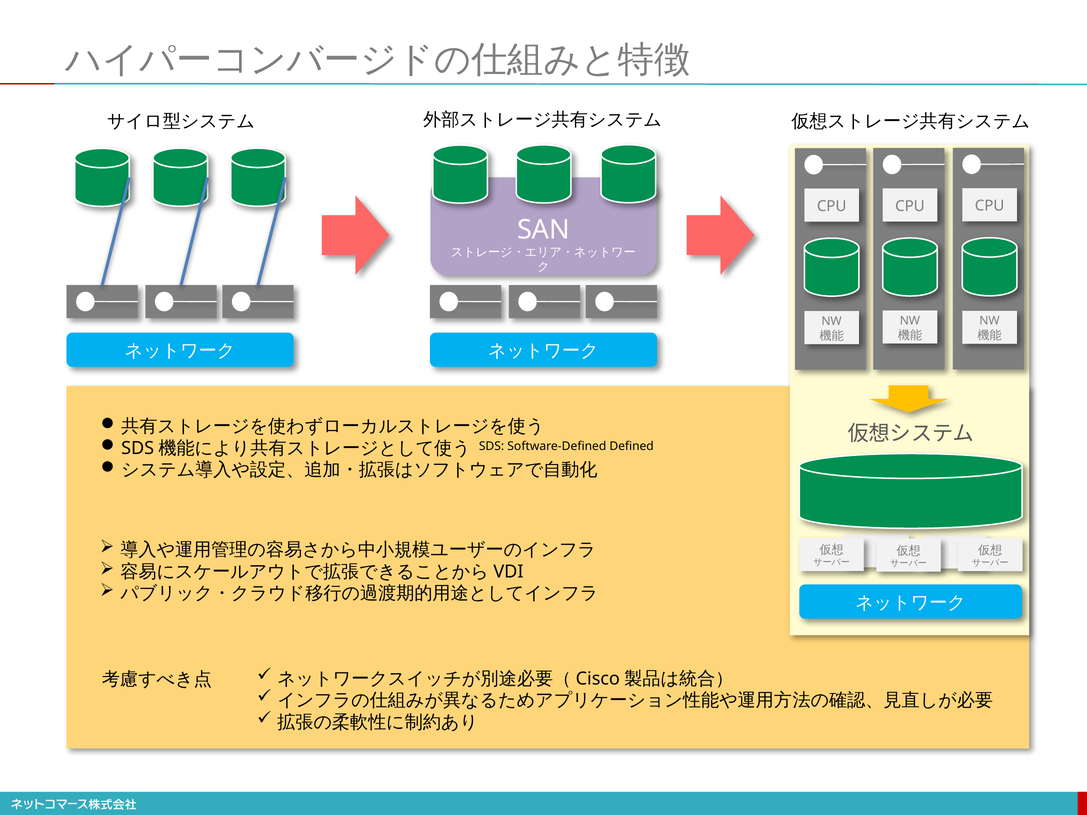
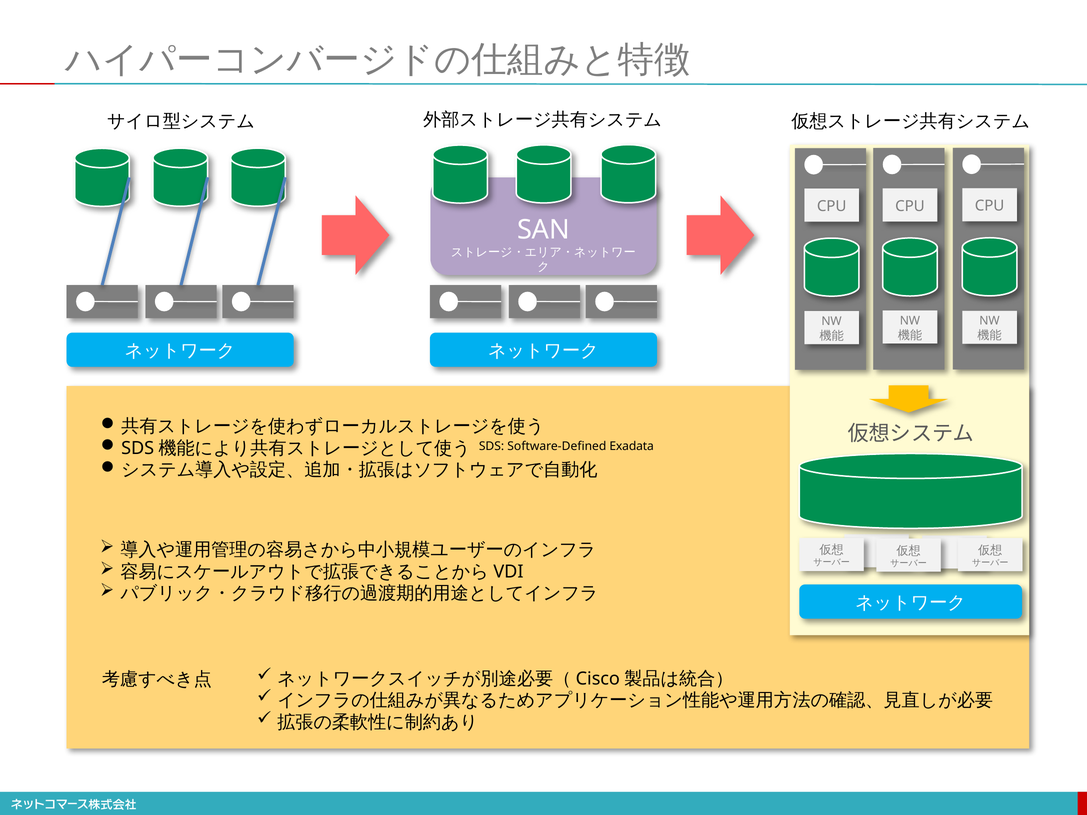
Defined: Defined -> Exadata (632, 446)
